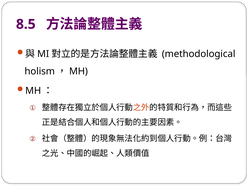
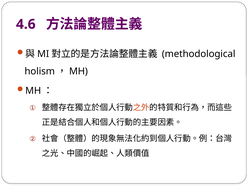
8.5: 8.5 -> 4.6 (26, 24)
